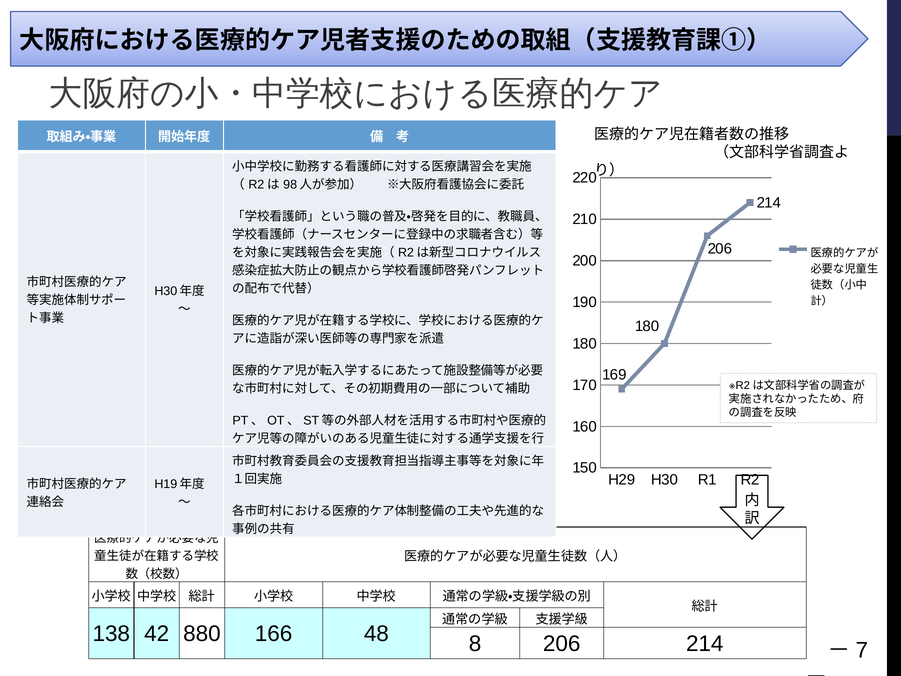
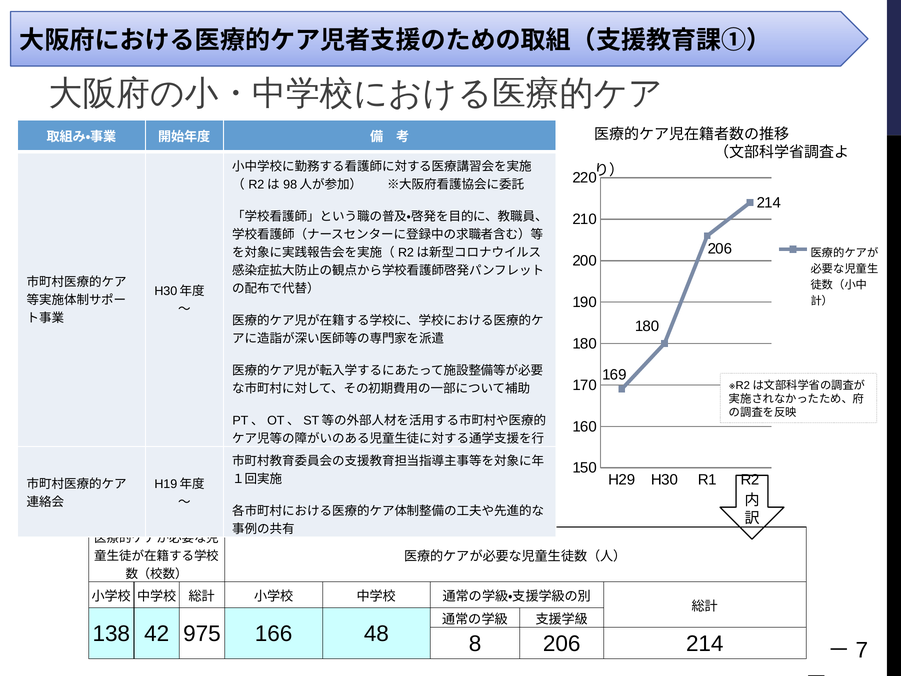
880: 880 -> 975 (202, 634)
